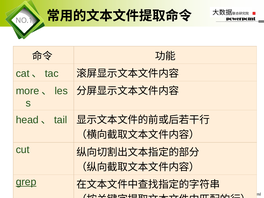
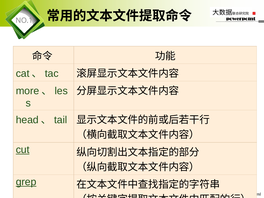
cut underline: none -> present (23, 150)
